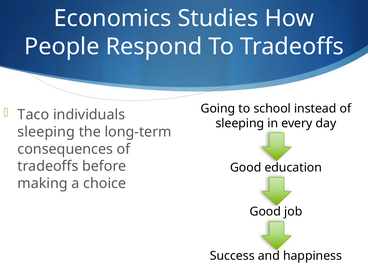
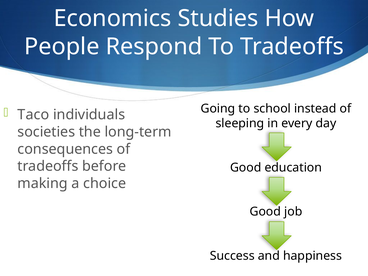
sleeping: sleeping -> societies (46, 132)
